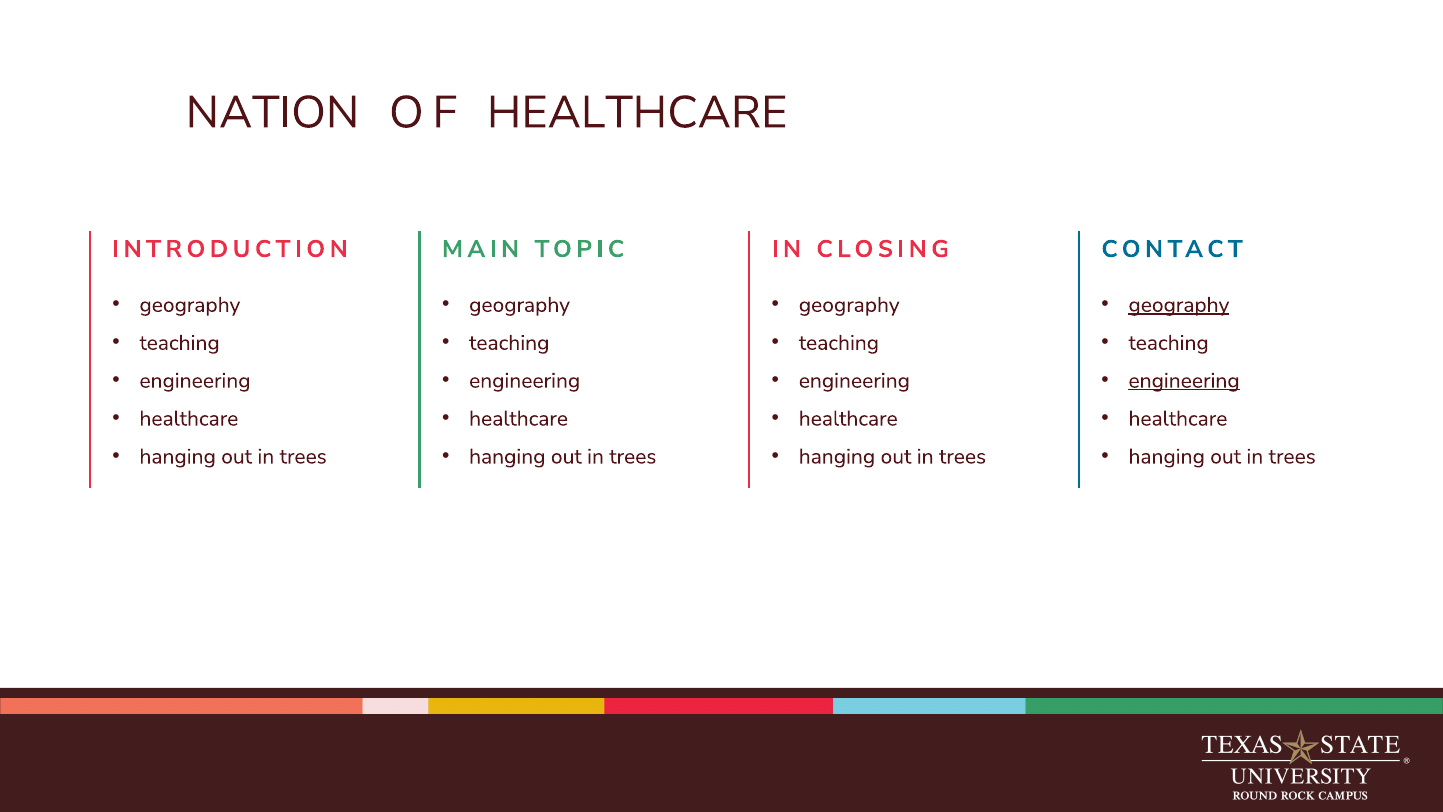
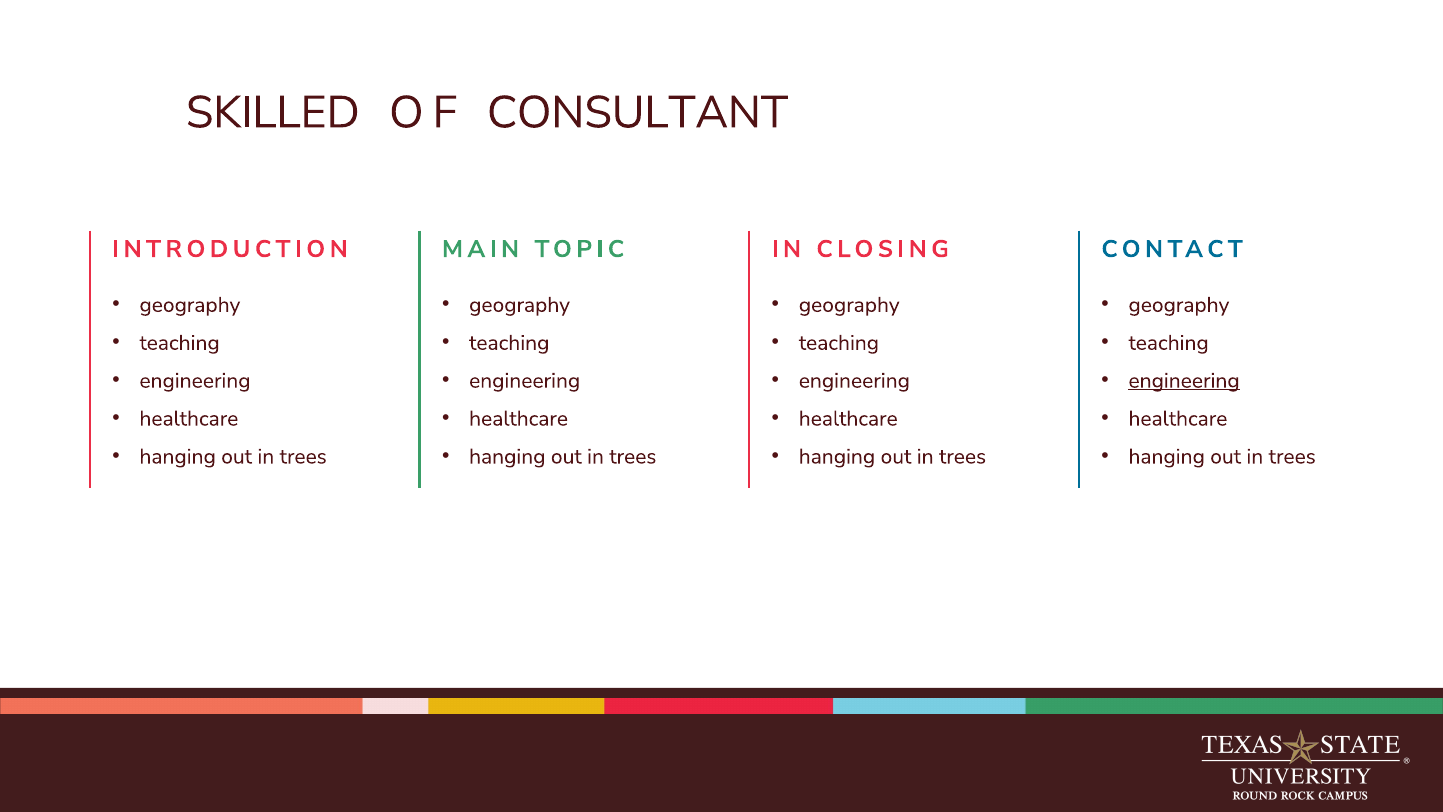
NATION: NATION -> SKILLED (273, 113)
OF HEALTHCARE: HEALTHCARE -> CONSULTANT (637, 113)
geography underline: present -> none (1179, 305)
